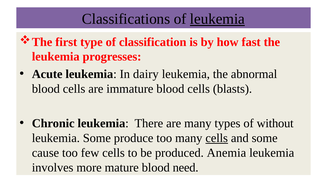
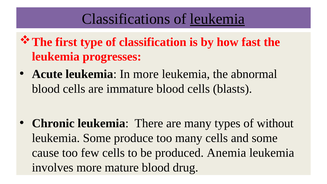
In dairy: dairy -> more (146, 74)
cells underline: present -> none (217, 138)
need: need -> drug (186, 167)
